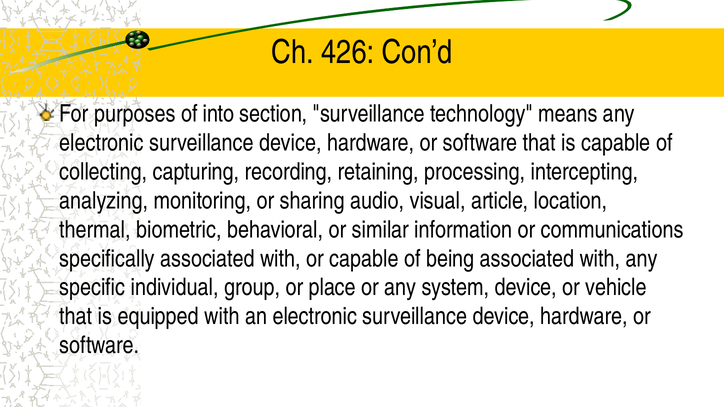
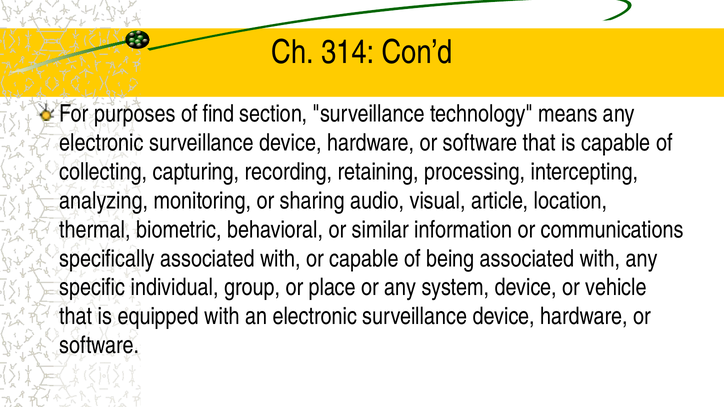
426: 426 -> 314 (348, 53)
into: into -> find (219, 114)
